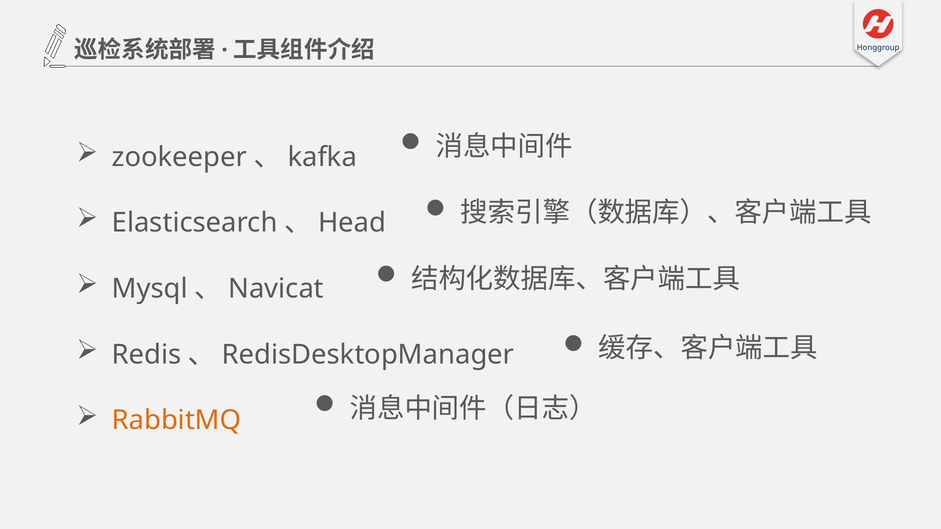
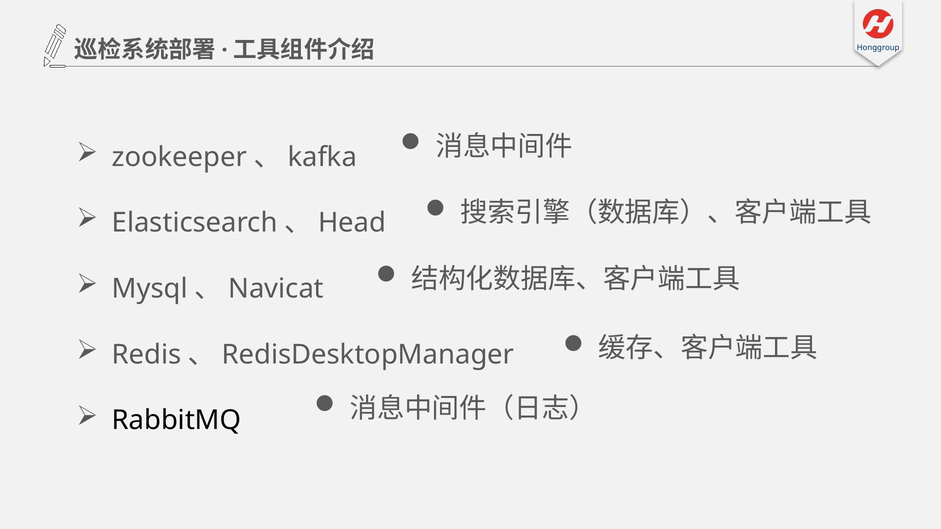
RabbitMQ colour: orange -> black (177, 421)
